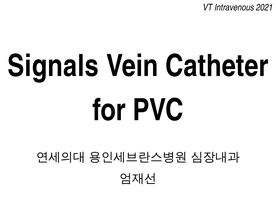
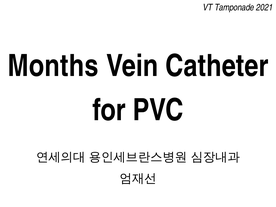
Intravenous: Intravenous -> Tamponade (234, 8)
Signals: Signals -> Months (53, 66)
